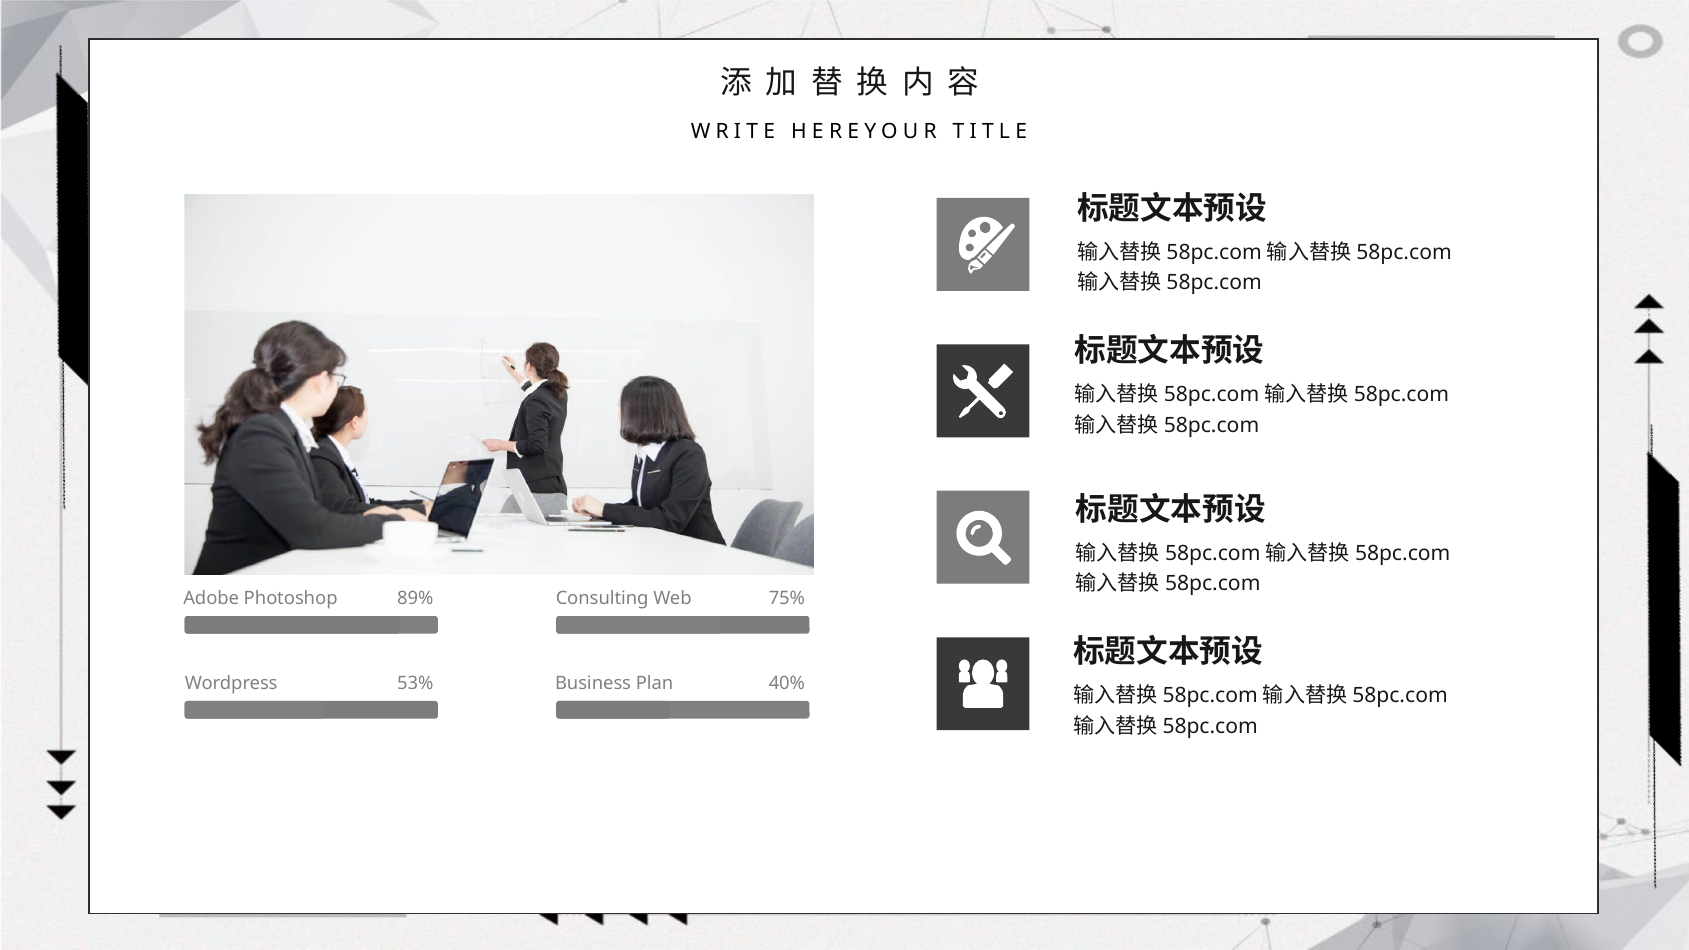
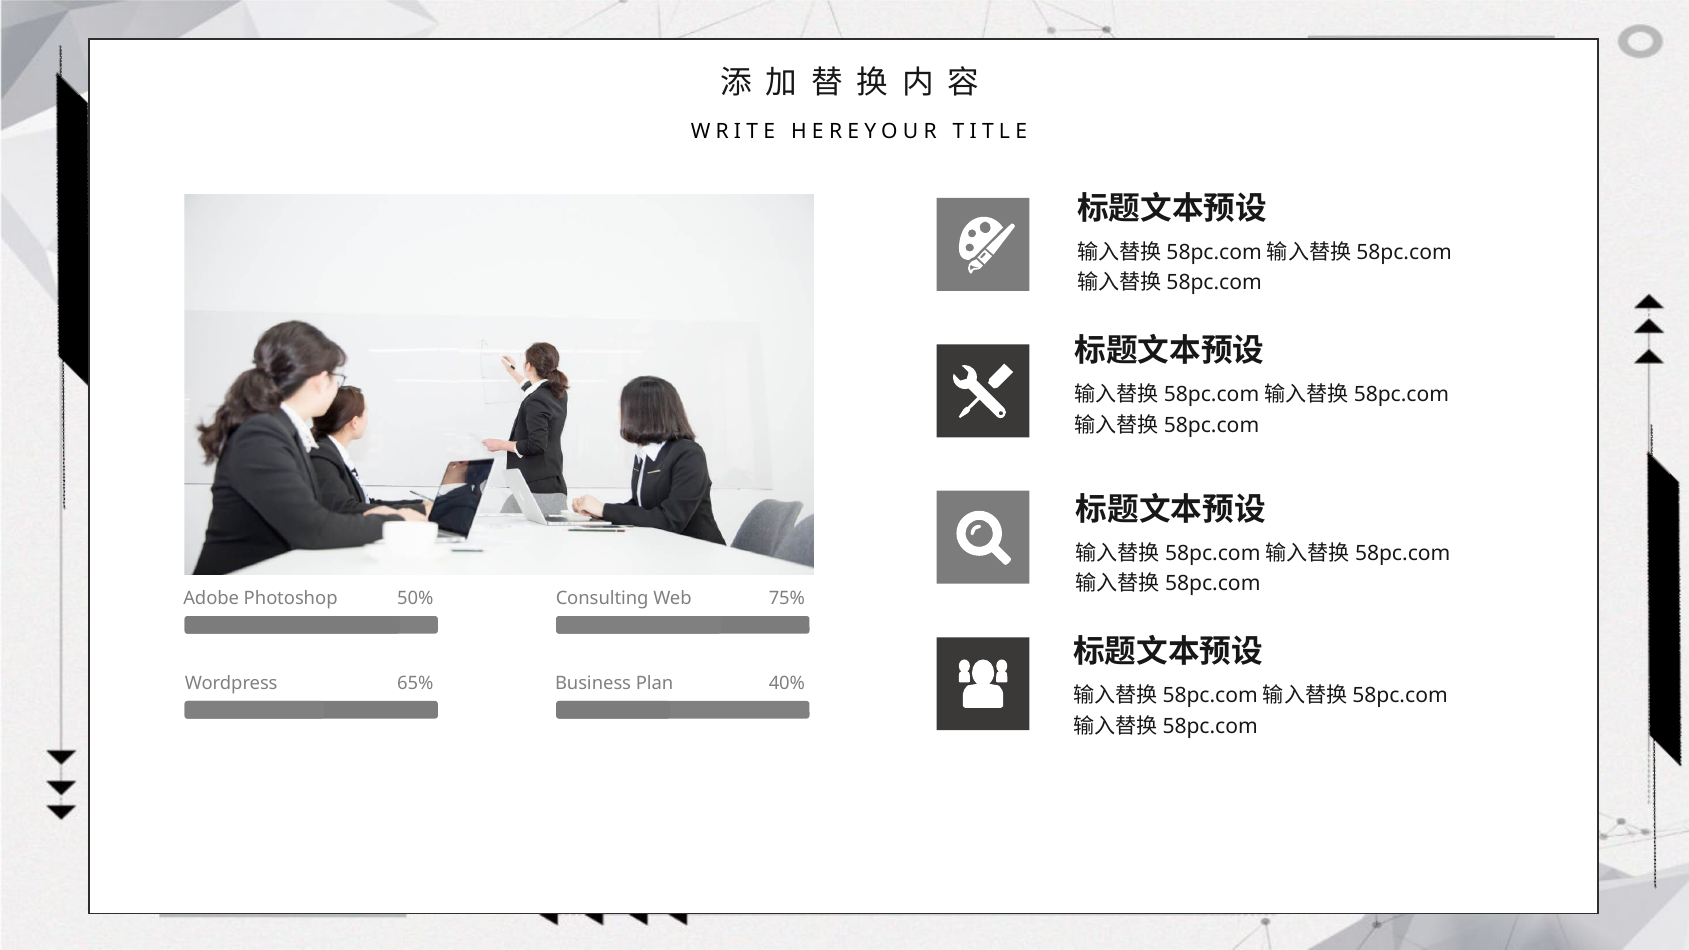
89%: 89% -> 50% (415, 598)
53%: 53% -> 65% (415, 683)
